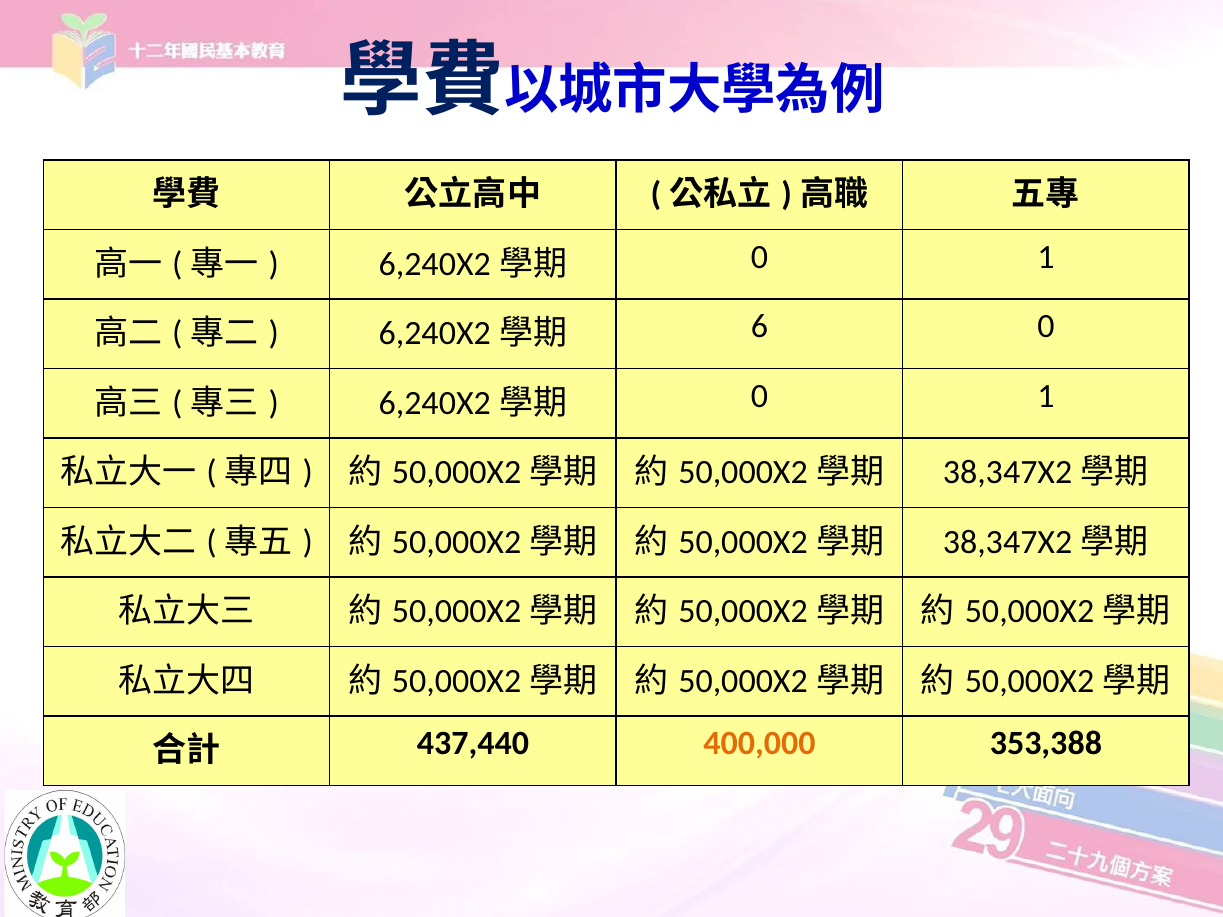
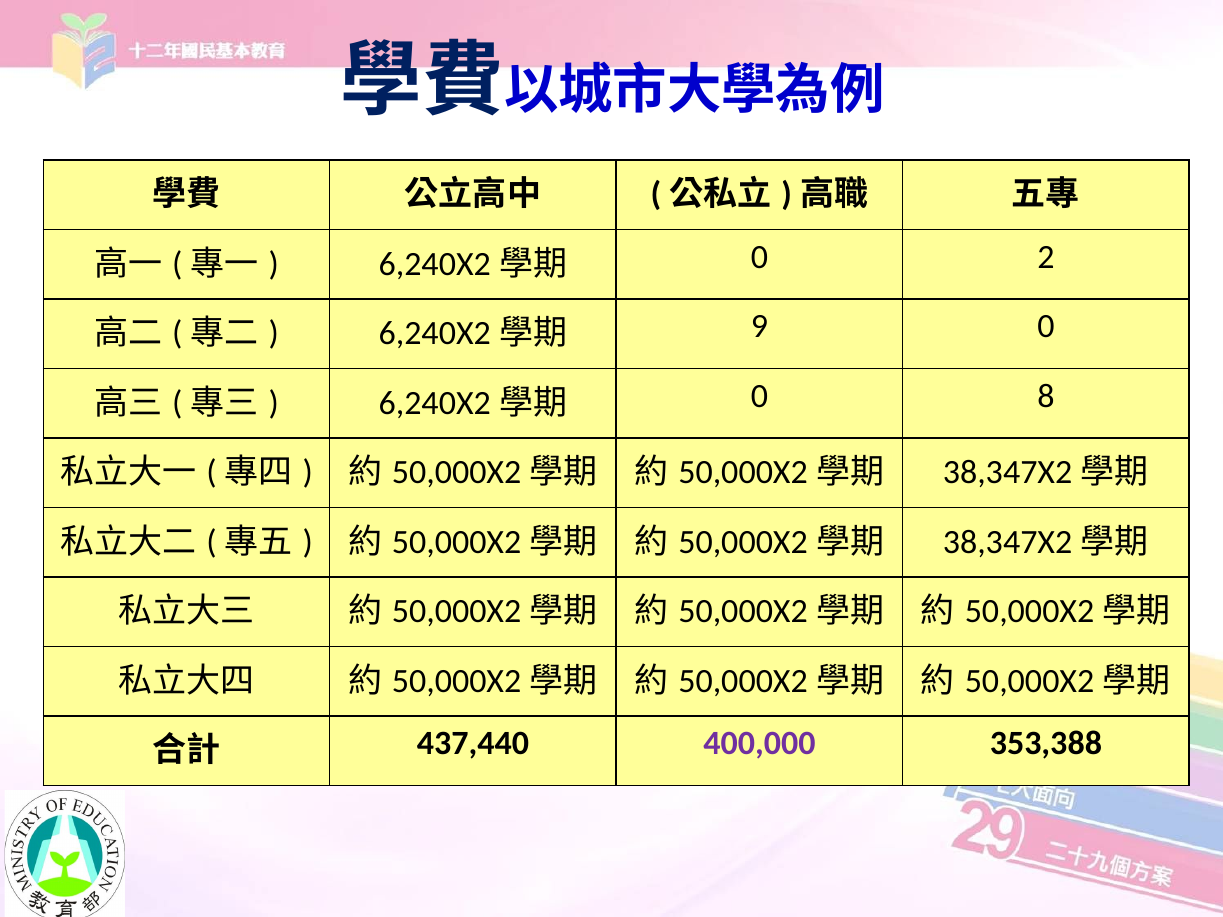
1: 1 -> 2 (1046, 257)
6: 6 -> 9 (759, 326)
1: 1 -> 8 (1046, 396)
400,000 colour: orange -> purple (759, 744)
